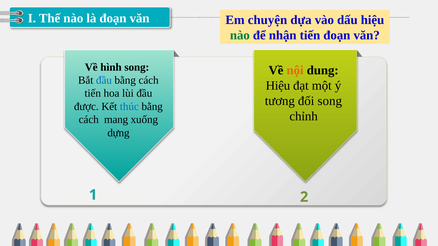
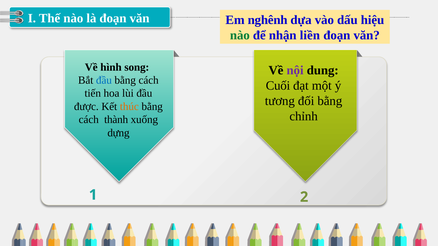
chuyện: chuyện -> nghênh (268, 20)
nhận tiến: tiến -> liền (310, 35)
nội colour: orange -> purple (295, 71)
Hiệu: Hiệu -> Cuối (278, 86)
đối song: song -> bằng (330, 101)
thúc colour: blue -> orange (129, 107)
mang: mang -> thành (116, 120)
